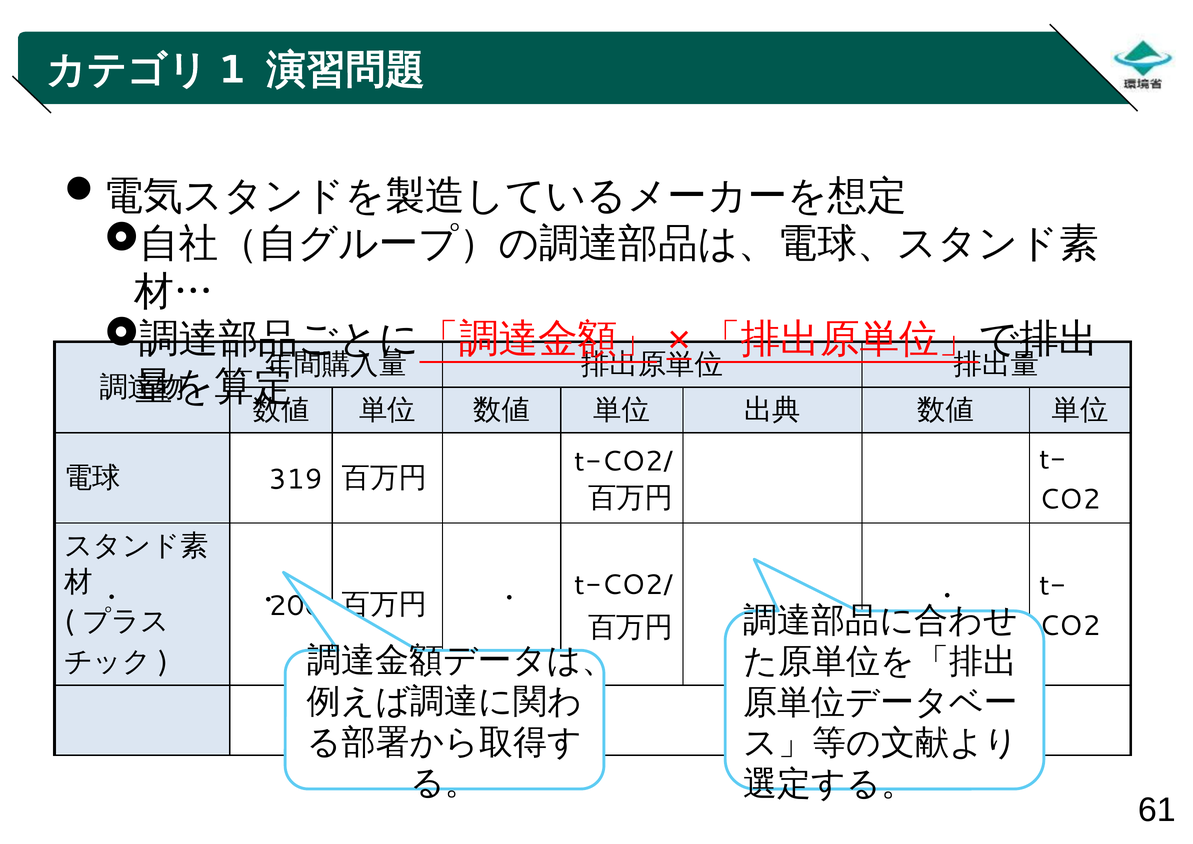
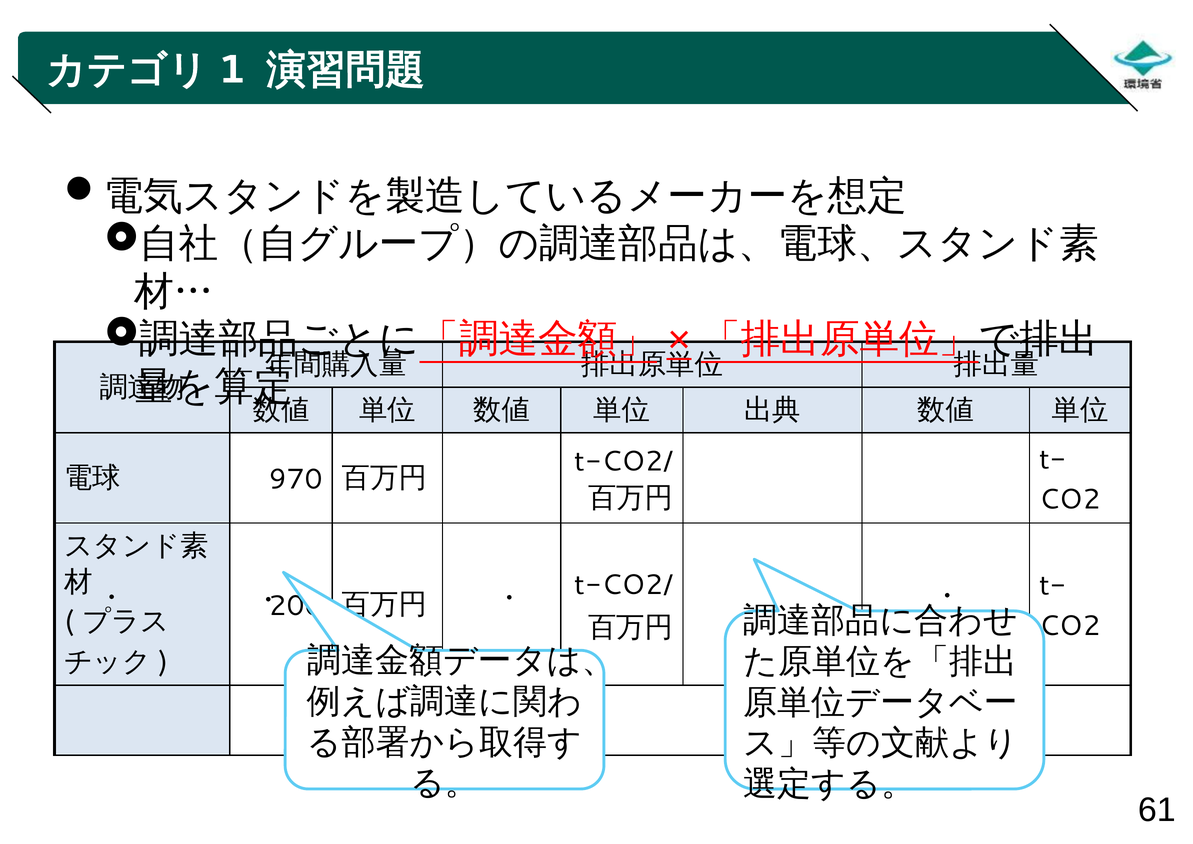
319: 319 -> 970 (296, 479)
